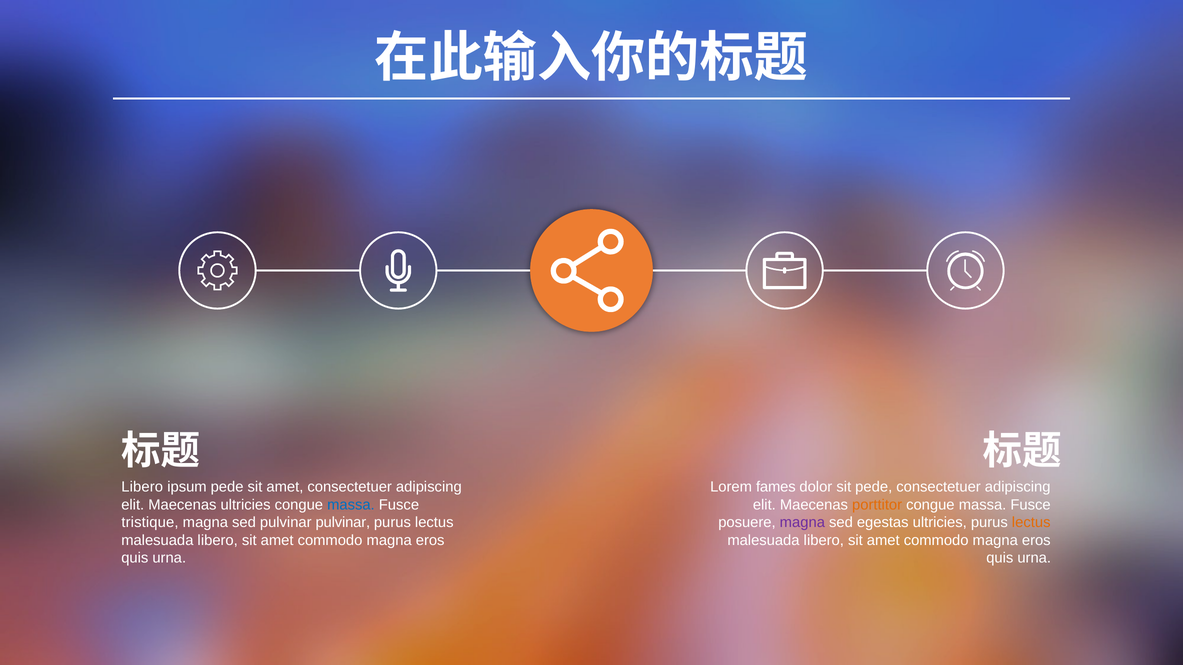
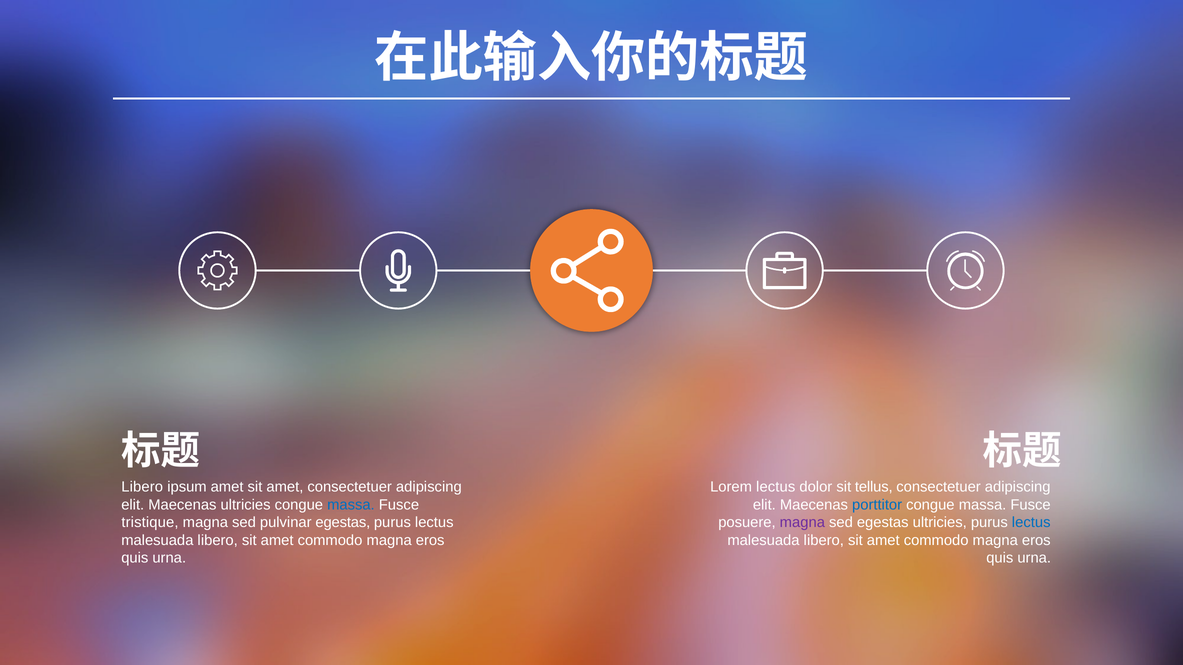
ipsum pede: pede -> amet (227, 487)
Lorem fames: fames -> lectus (776, 487)
sit pede: pede -> tellus (874, 487)
porttitor colour: orange -> blue (877, 505)
pulvinar pulvinar: pulvinar -> egestas (343, 523)
lectus colour: orange -> blue (1031, 523)
